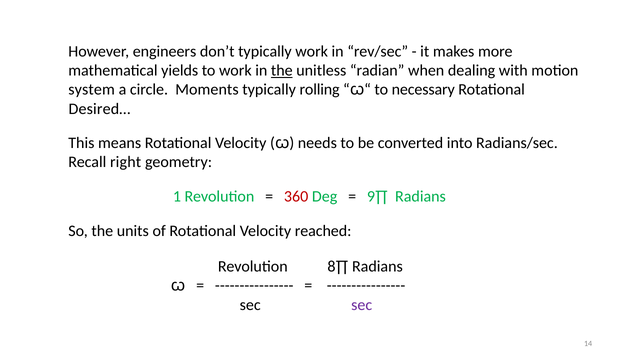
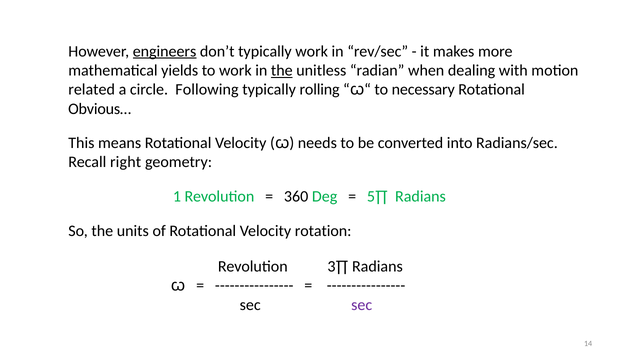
engineers underline: none -> present (165, 51)
system: system -> related (92, 90)
Moments: Moments -> Following (207, 90)
Desired…: Desired… -> Obvious… (100, 109)
360 colour: red -> black (296, 197)
9∏: 9∏ -> 5∏ (377, 197)
reached: reached -> rotation (323, 231)
8∏: 8∏ -> 3∏ (338, 267)
